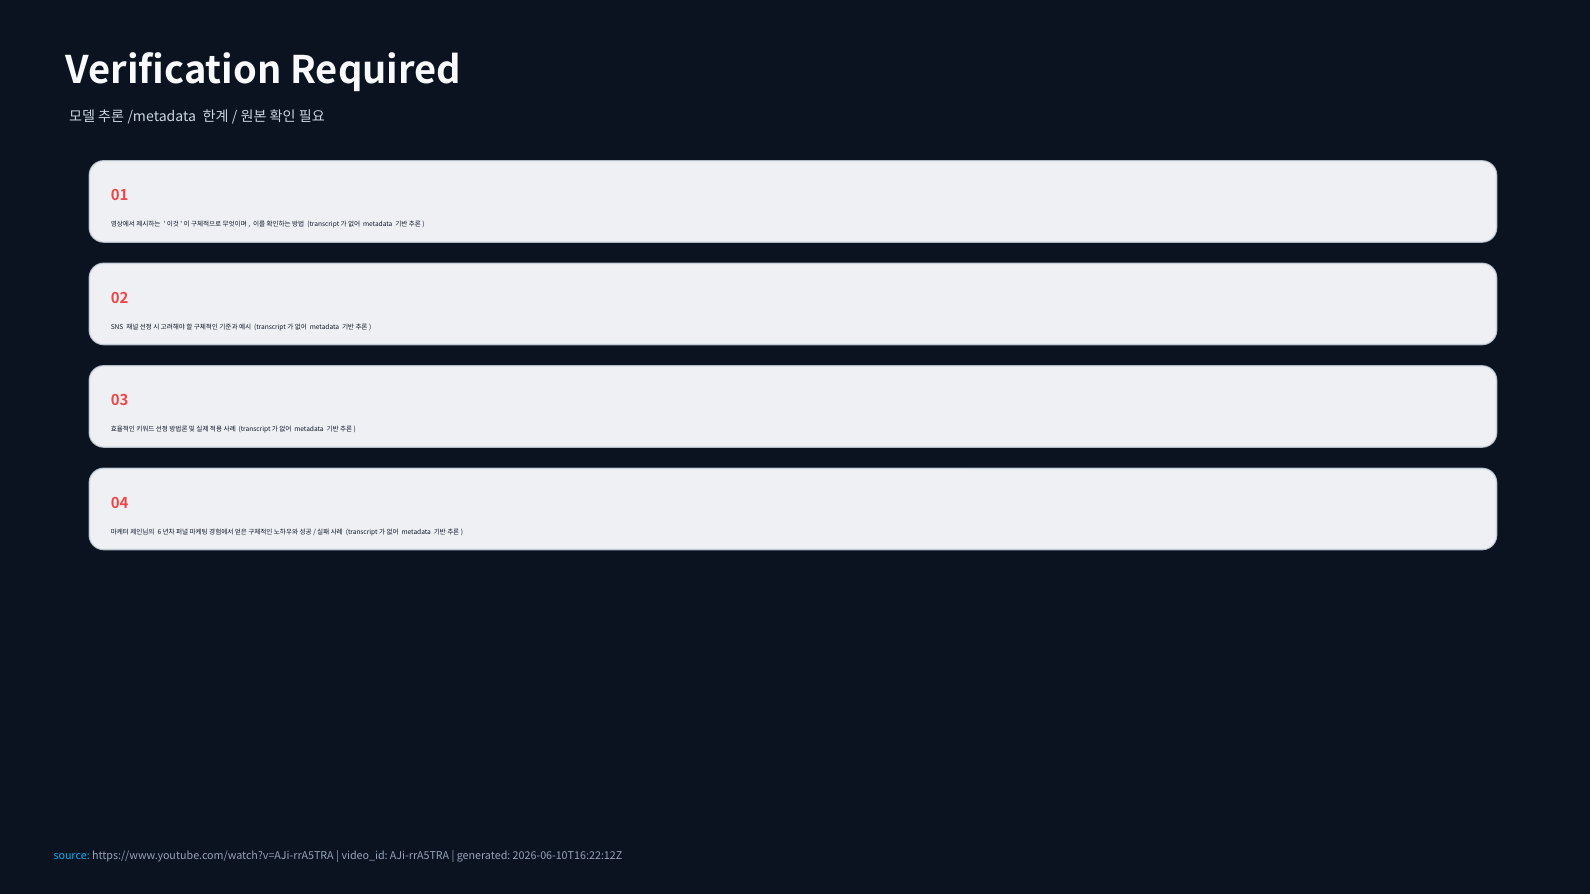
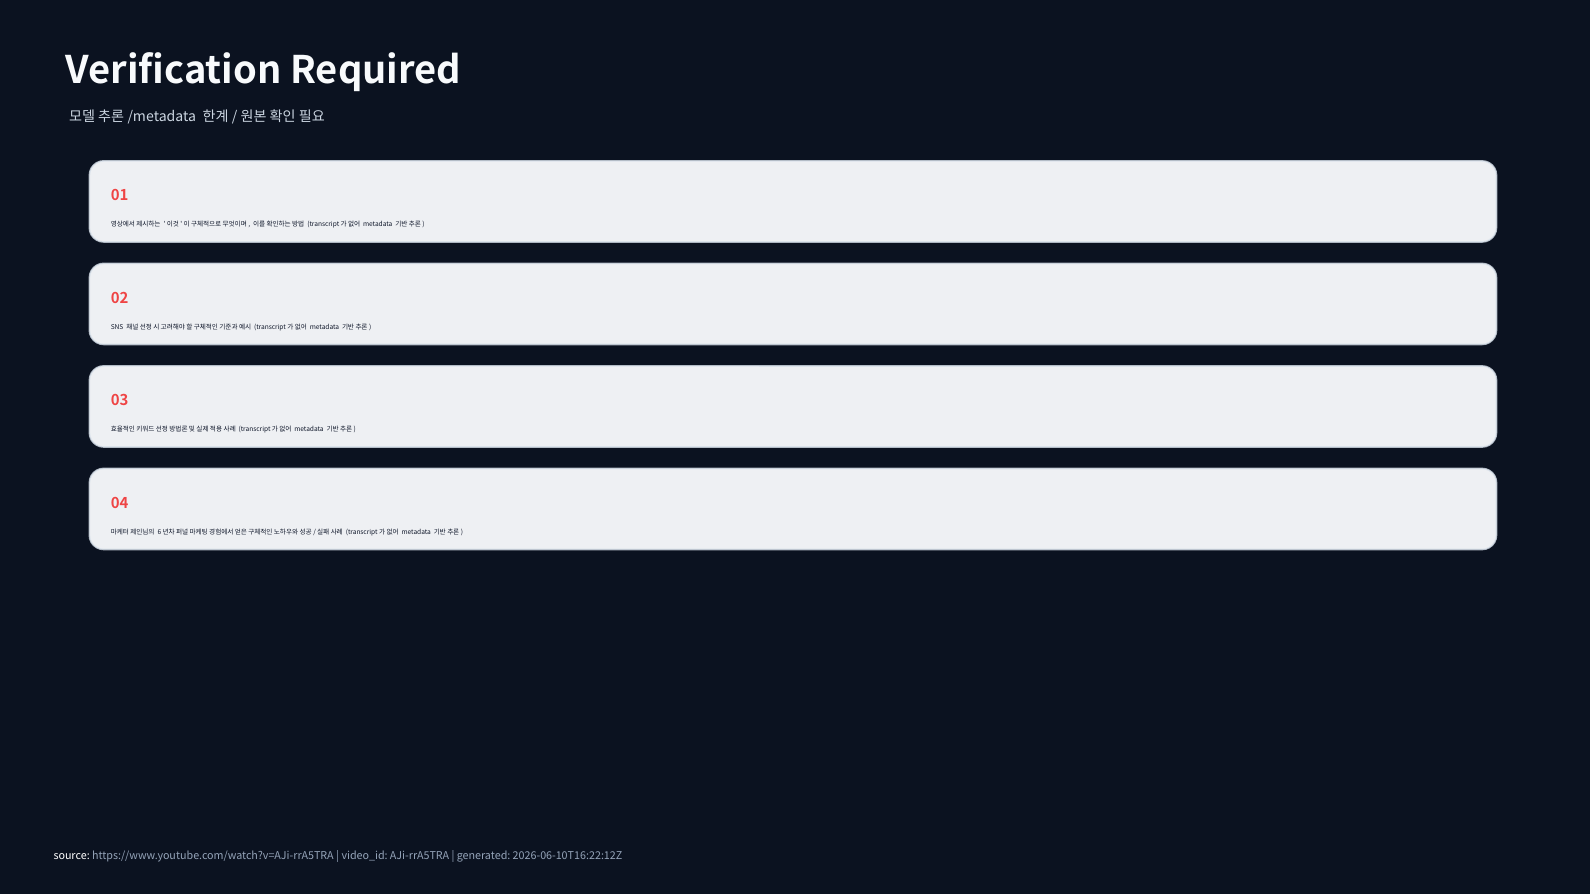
source colour: light blue -> white (72, 856)
